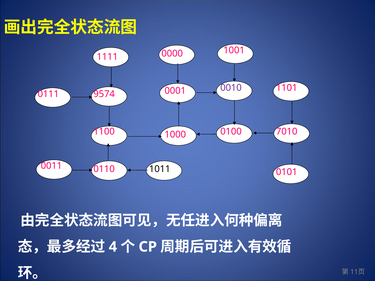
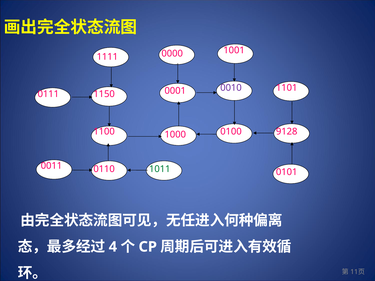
9574: 9574 -> 1150 (104, 94)
7010: 7010 -> 9128 (287, 132)
1011 colour: black -> green (160, 169)
